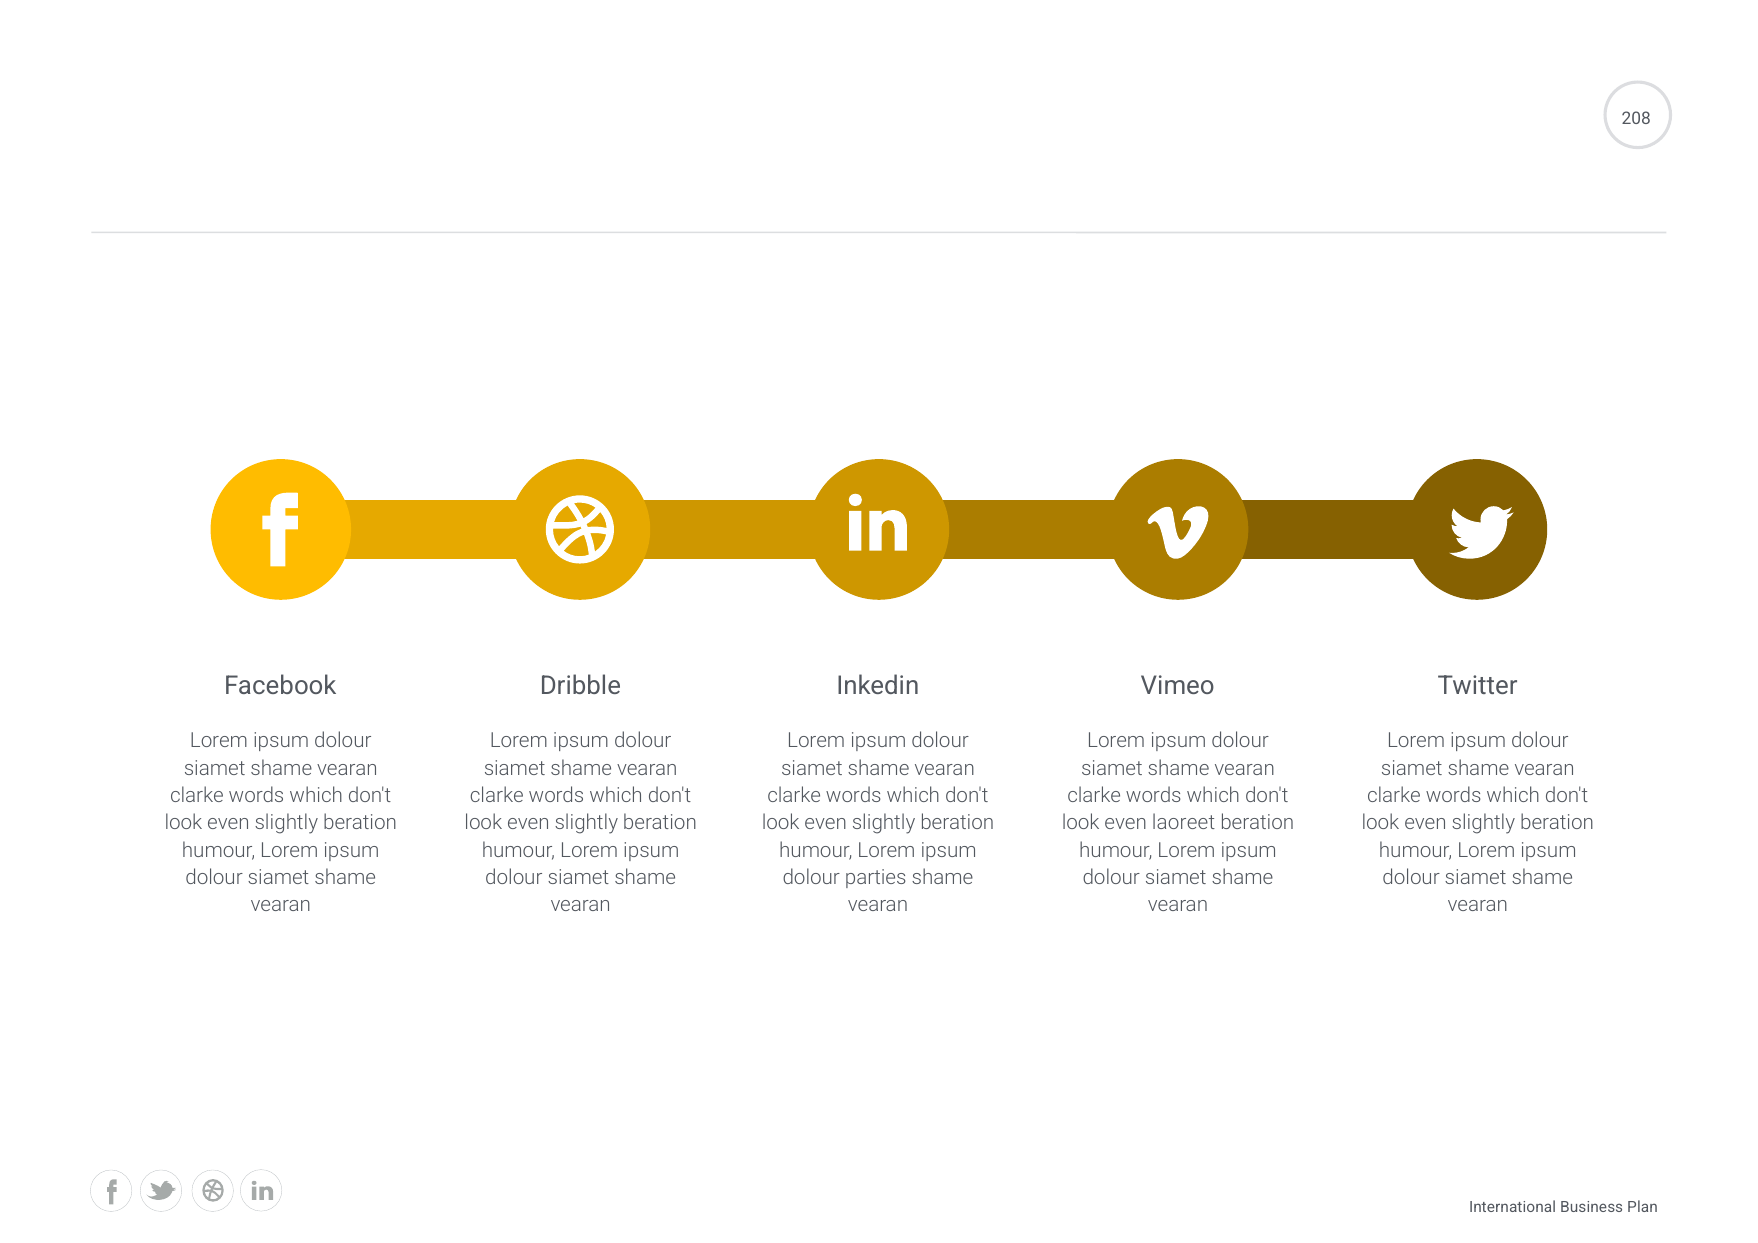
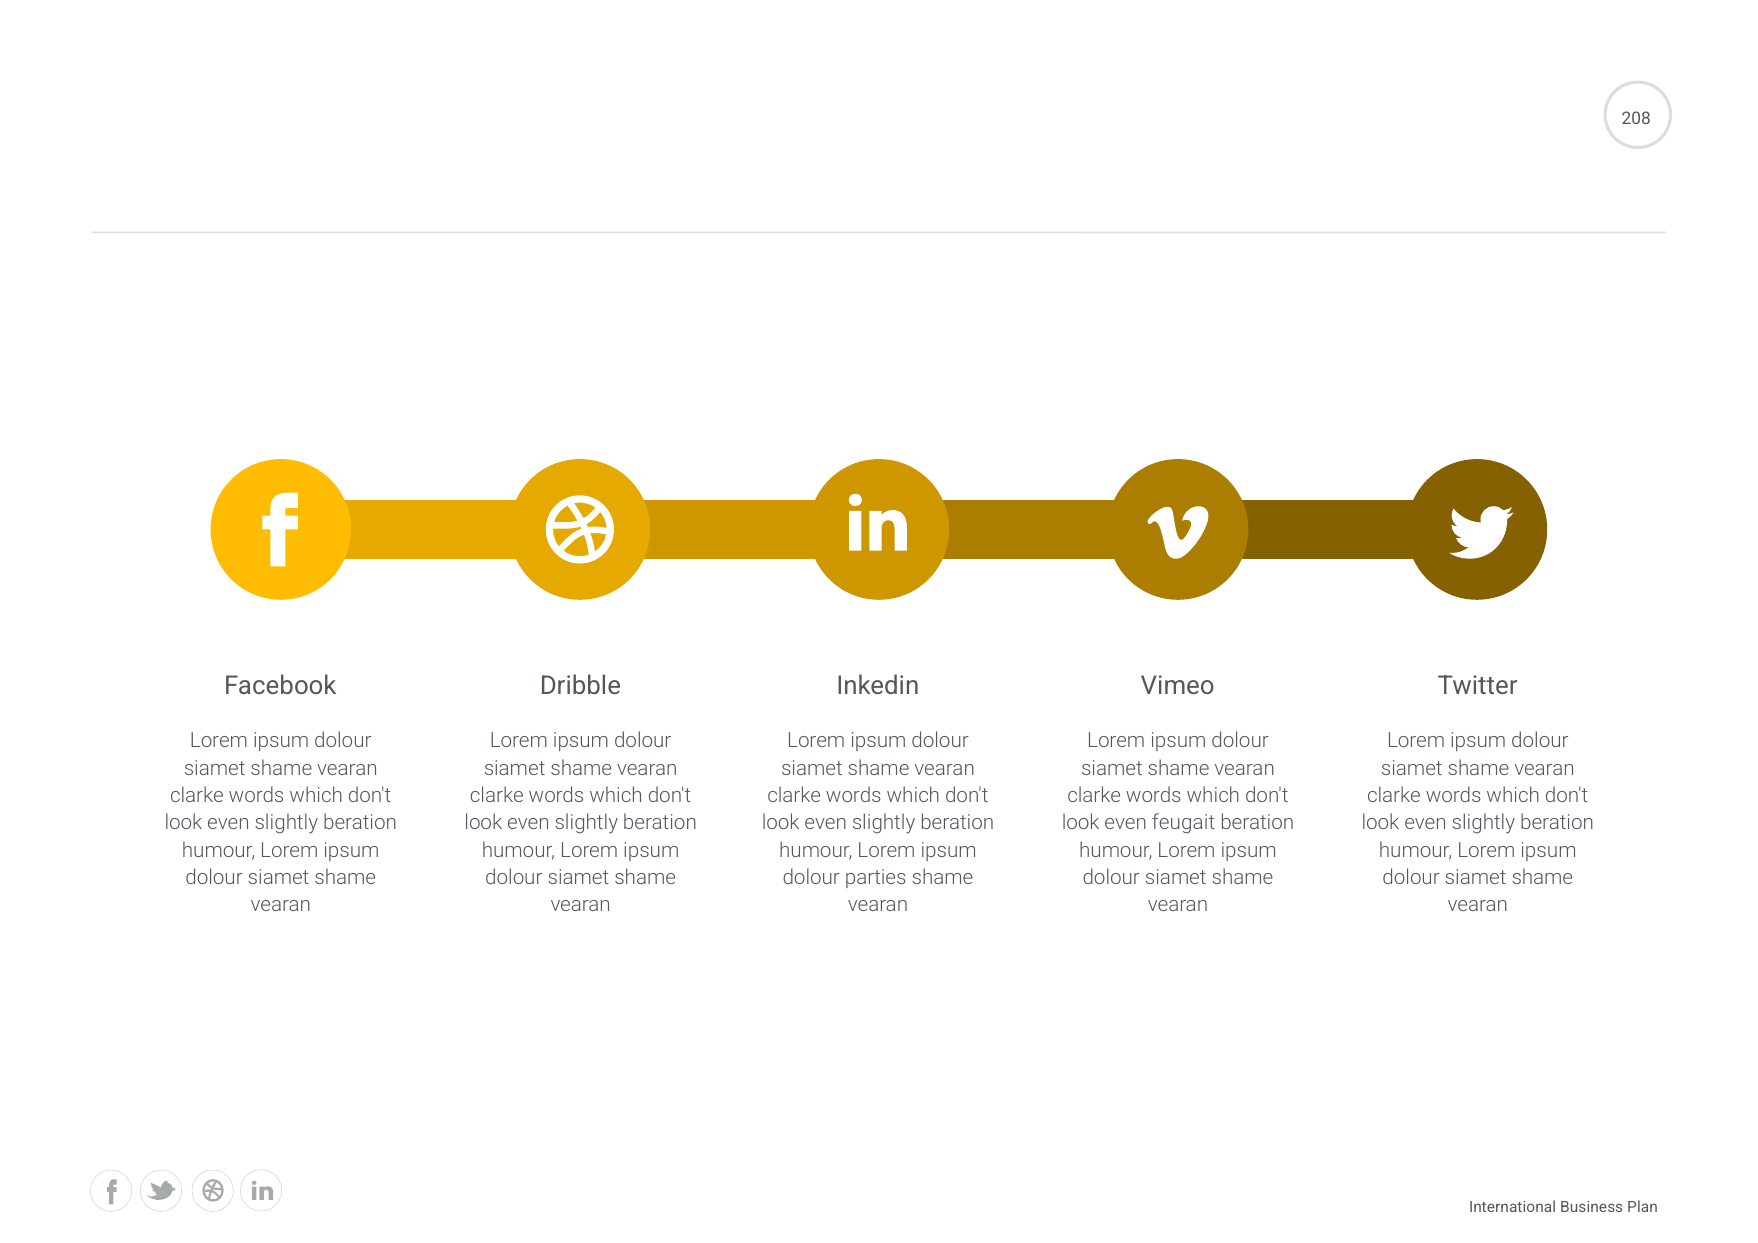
laoreet: laoreet -> feugait (1184, 823)
